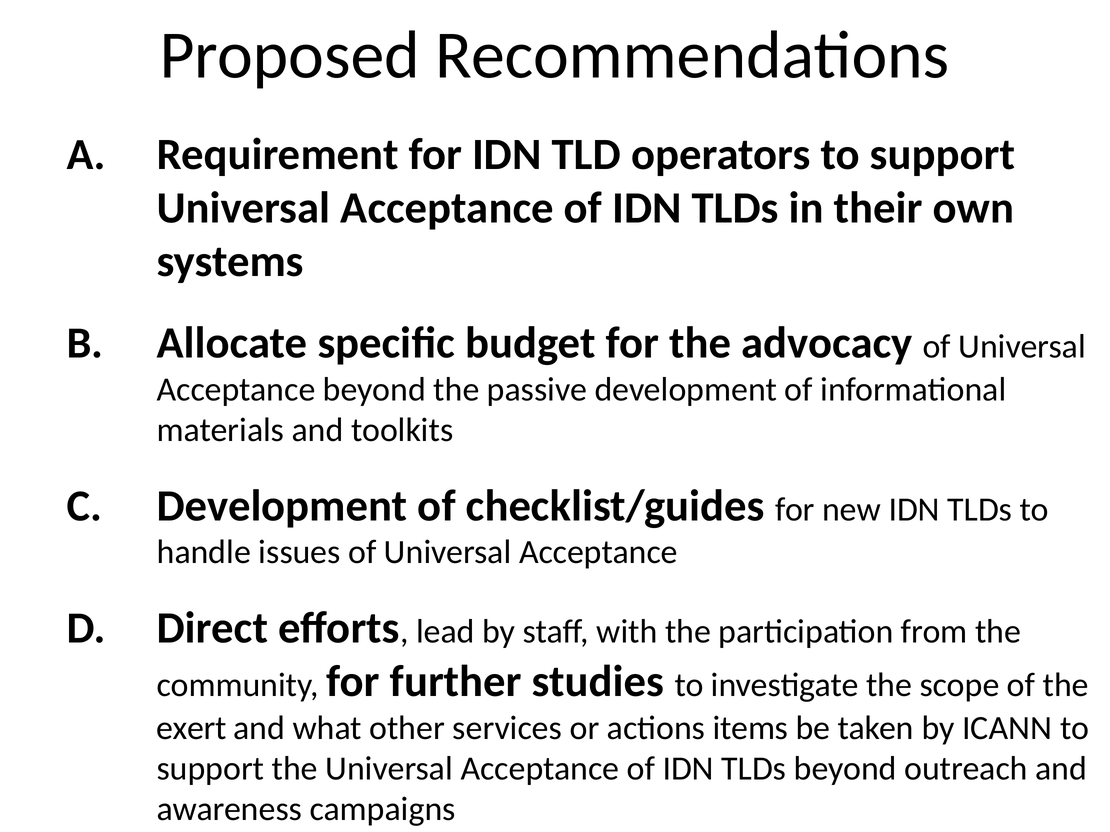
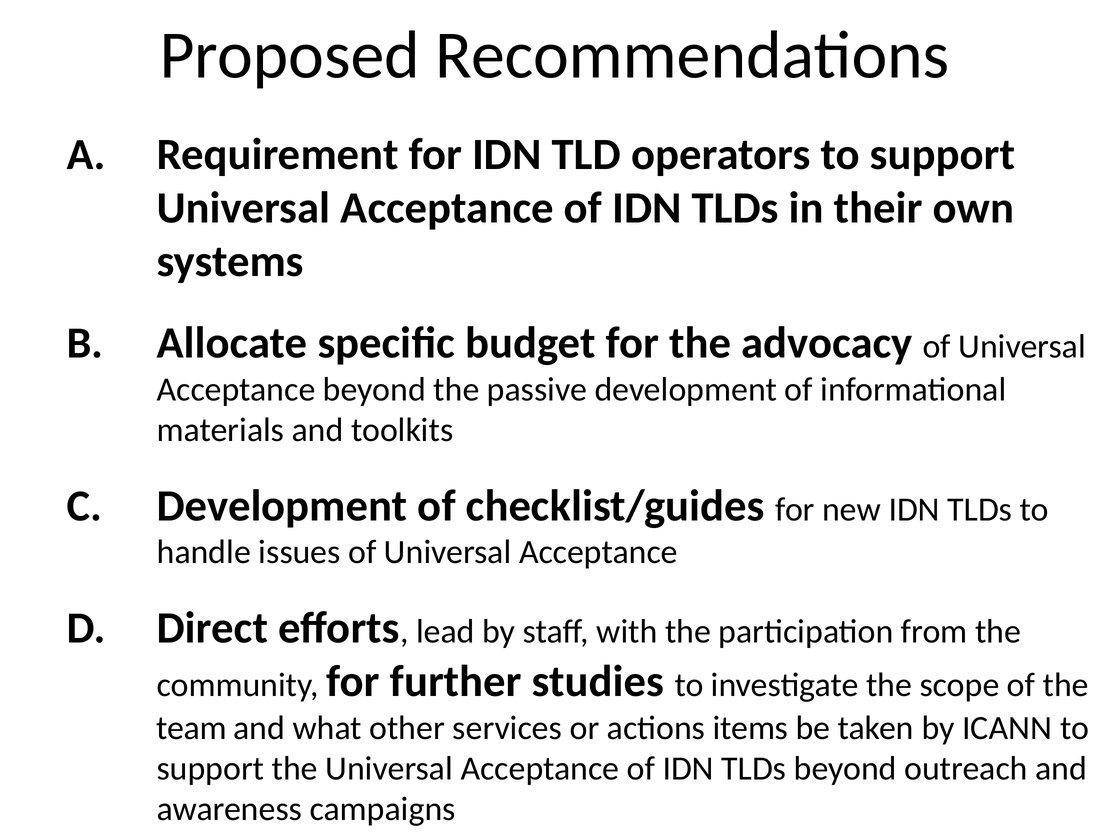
exert: exert -> team (191, 728)
